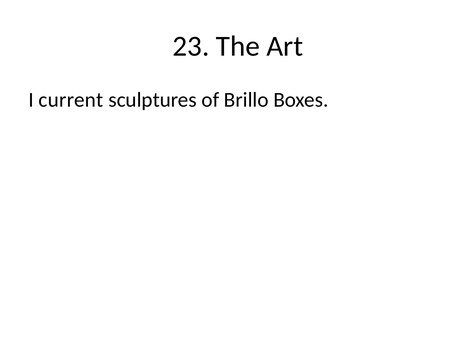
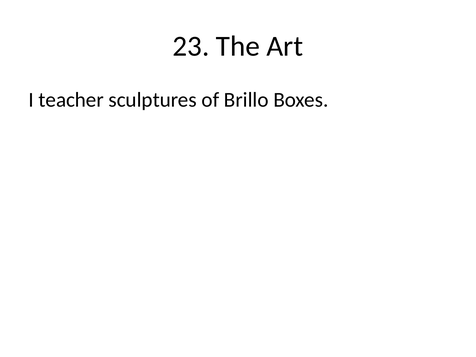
current: current -> teacher (71, 100)
